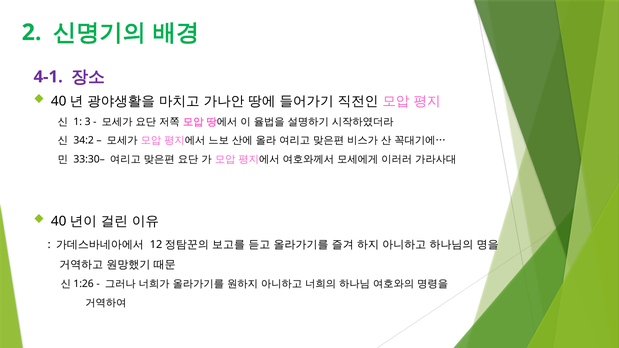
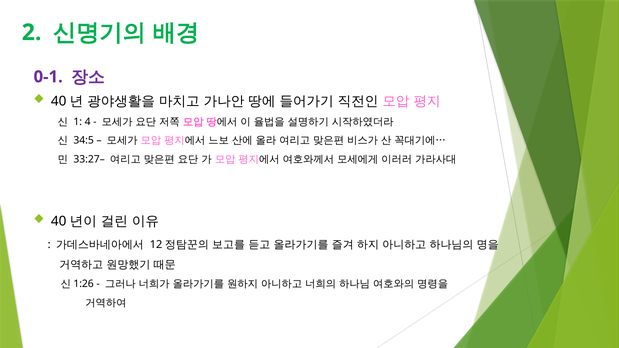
4-1: 4-1 -> 0-1 (48, 77)
3: 3 -> 4 (88, 122)
34:2: 34:2 -> 34:5 (84, 141)
33:30–: 33:30– -> 33:27– (89, 159)
